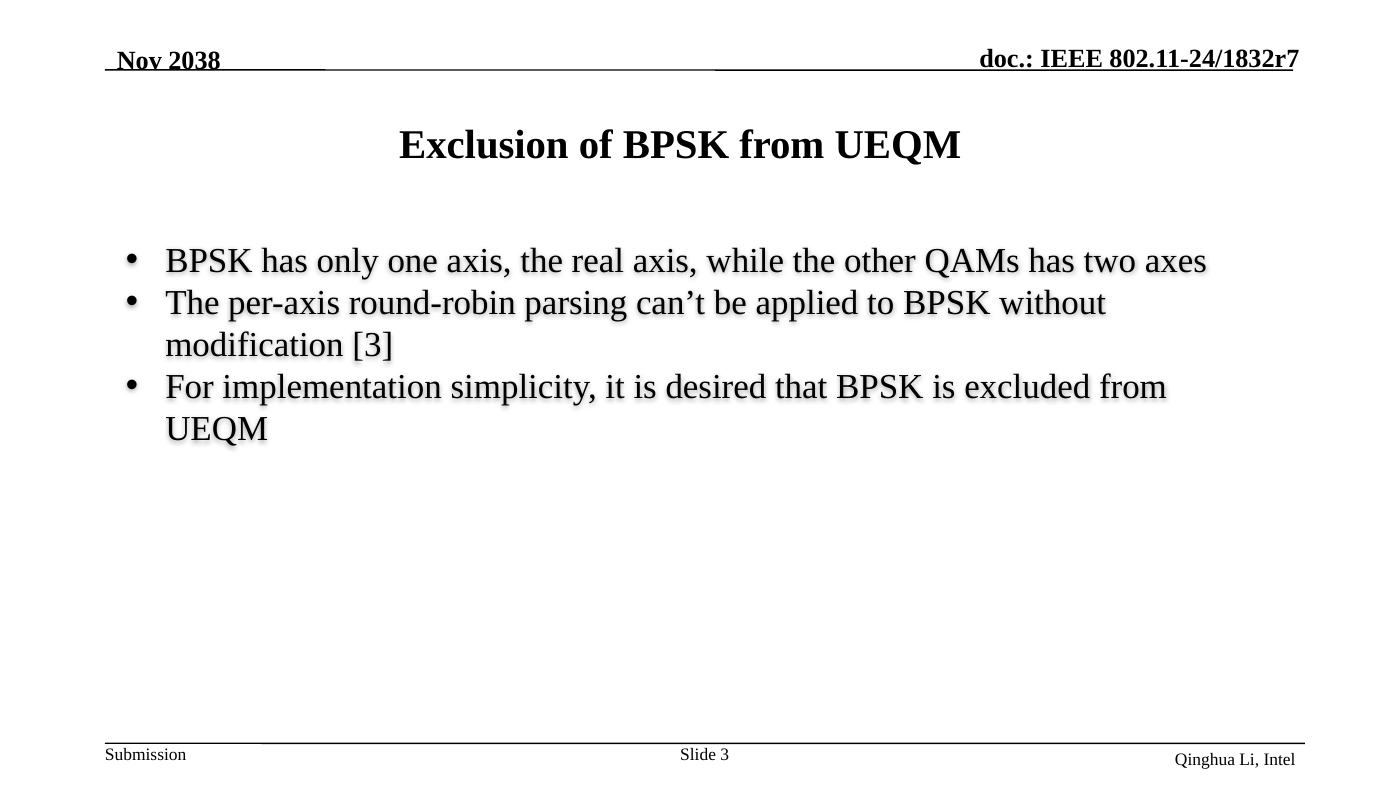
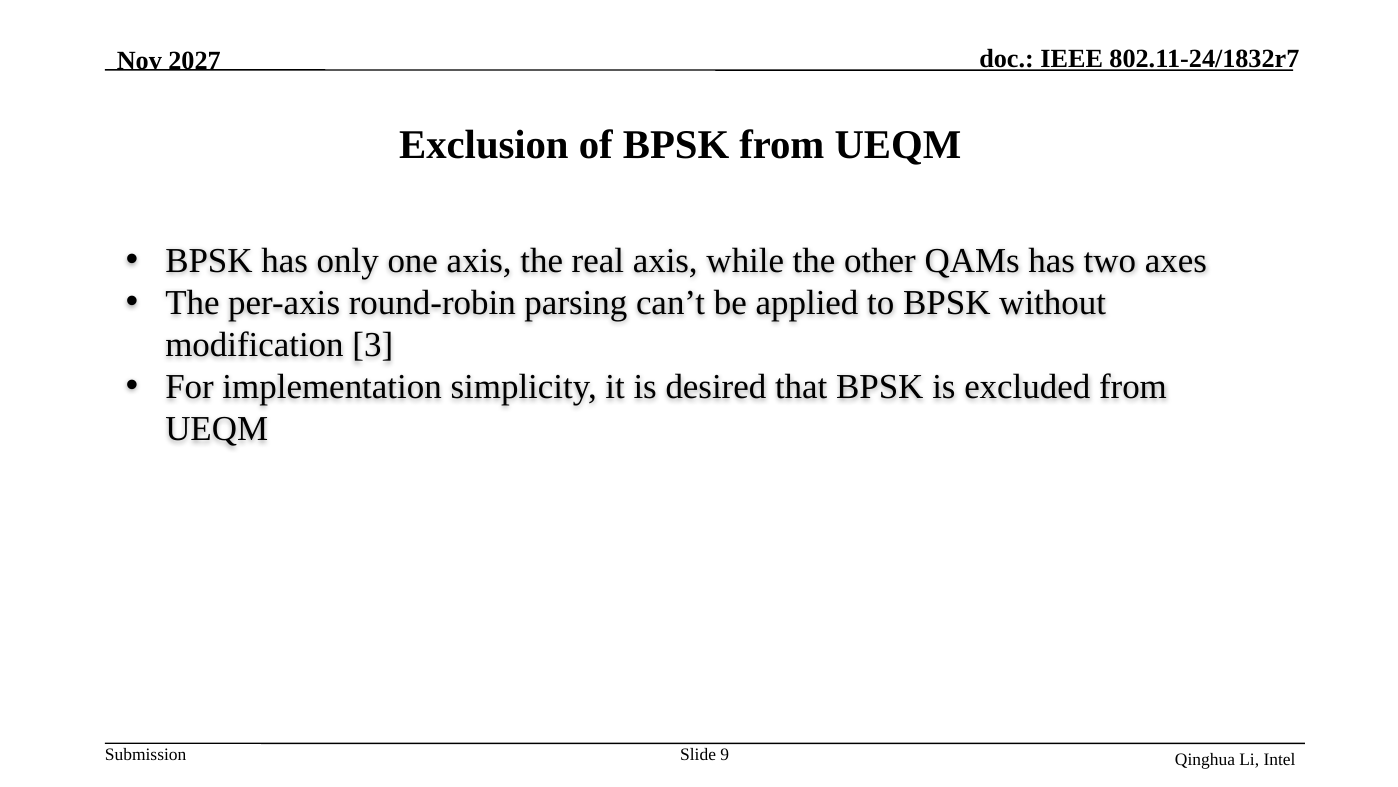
2038: 2038 -> 2027 (195, 61)
Slide 3: 3 -> 9 (725, 754)
